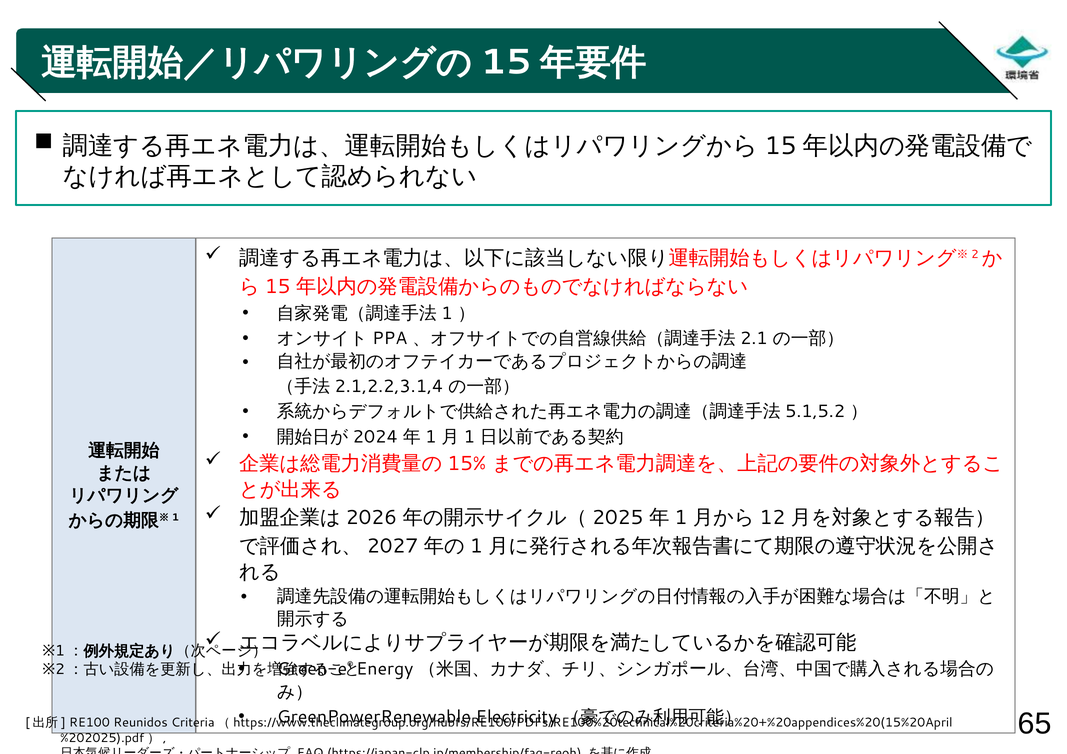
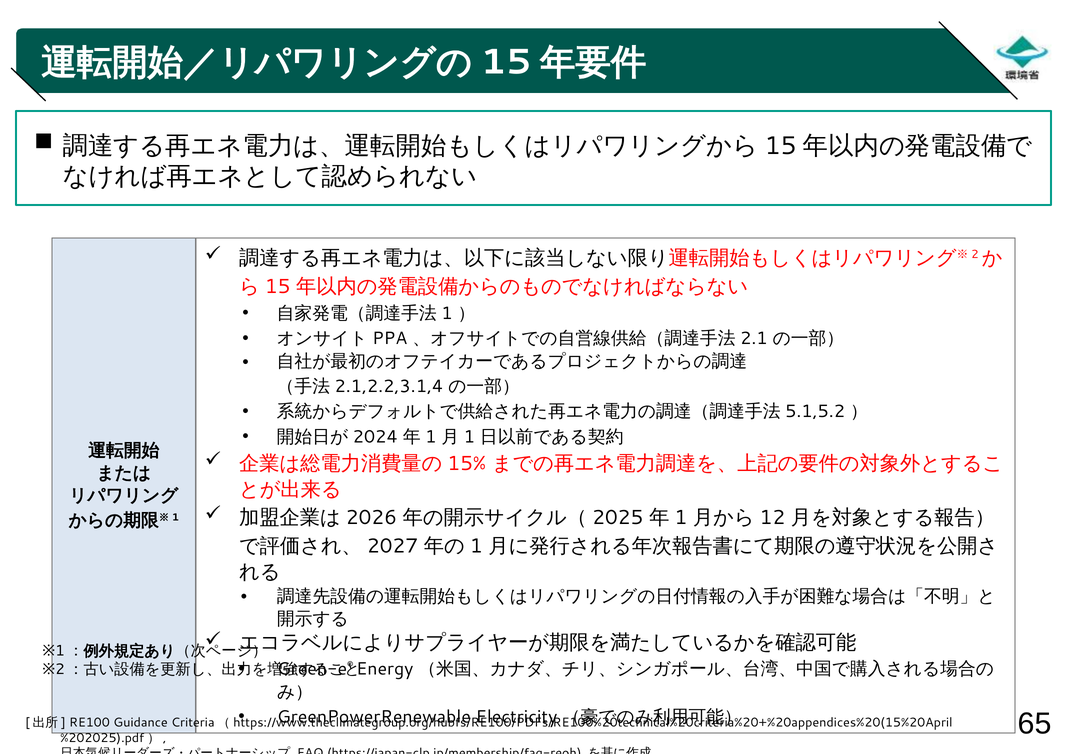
Reunidos: Reunidos -> Guidance (141, 723)
